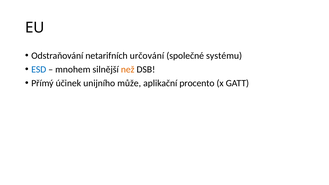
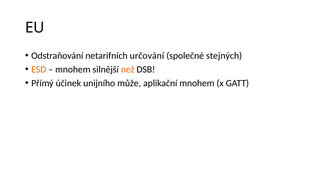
systému: systému -> stejných (224, 56)
ESD colour: blue -> orange (39, 69)
aplikační procento: procento -> mnohem (197, 83)
